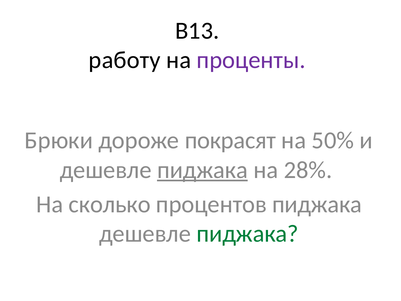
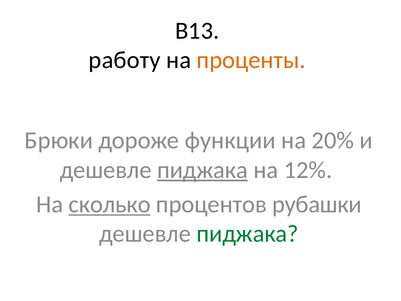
проценты colour: purple -> orange (251, 60)
покрасят: покрасят -> функции (230, 140)
50%: 50% -> 20% (333, 140)
28%: 28% -> 12% (308, 170)
сколько underline: none -> present (110, 204)
процентов пиджака: пиджака -> рубашки (317, 204)
